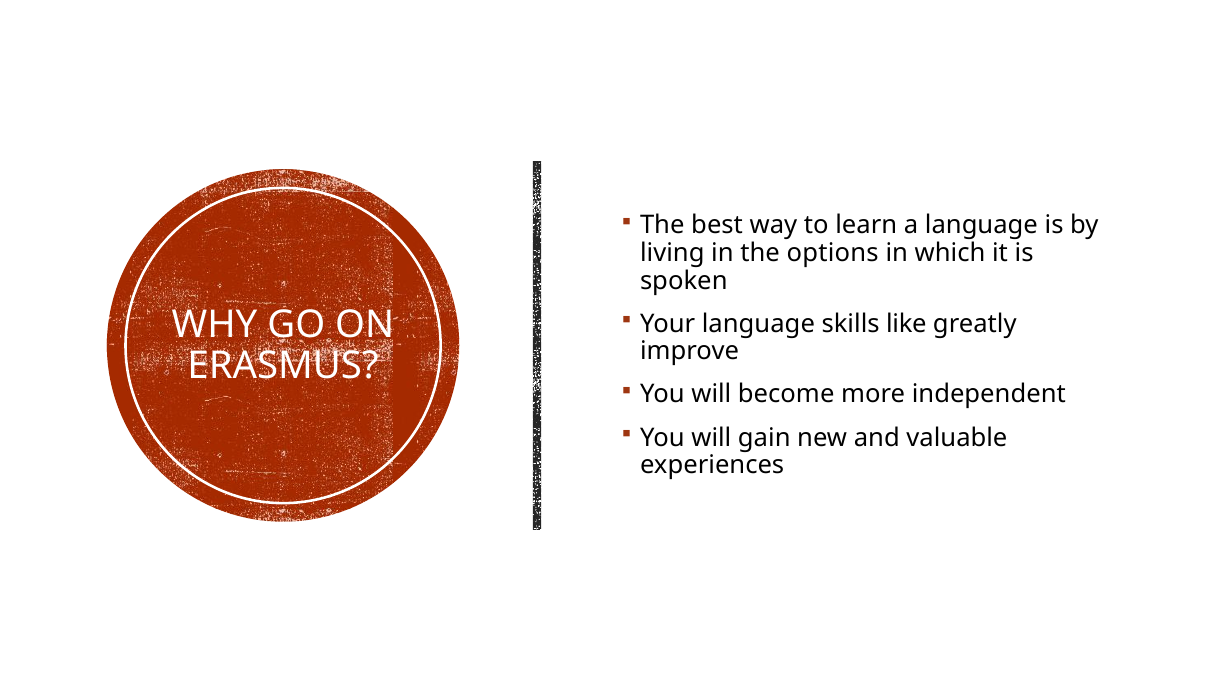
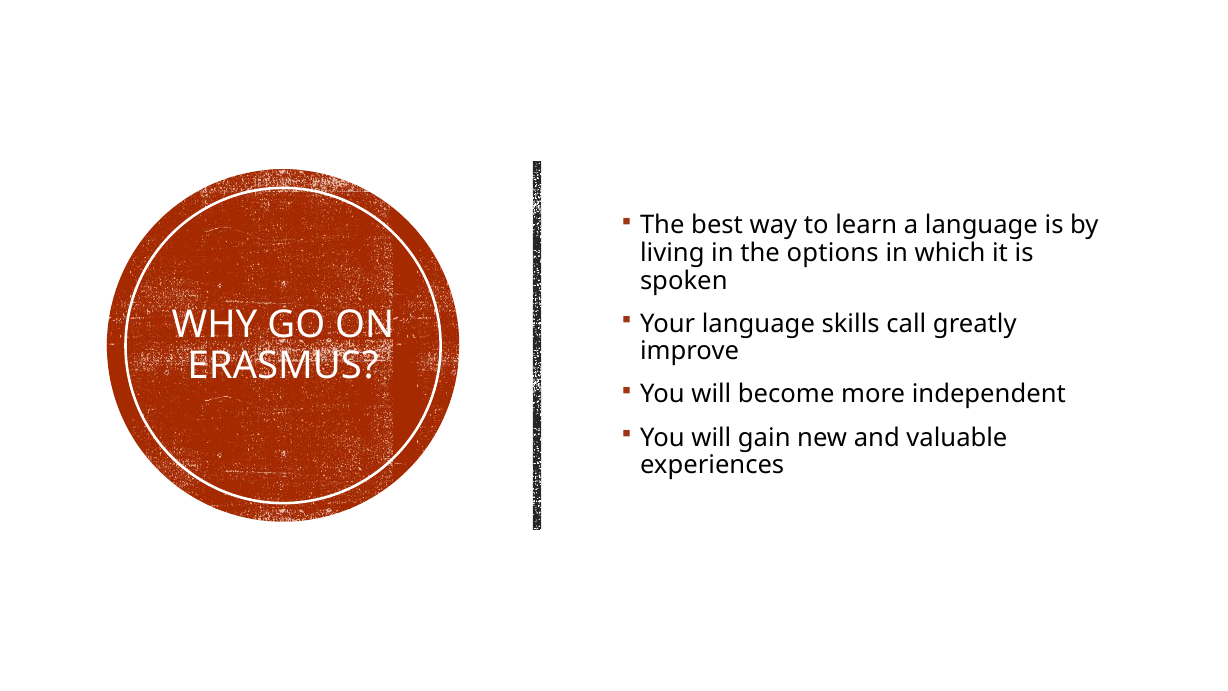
like: like -> call (906, 324)
